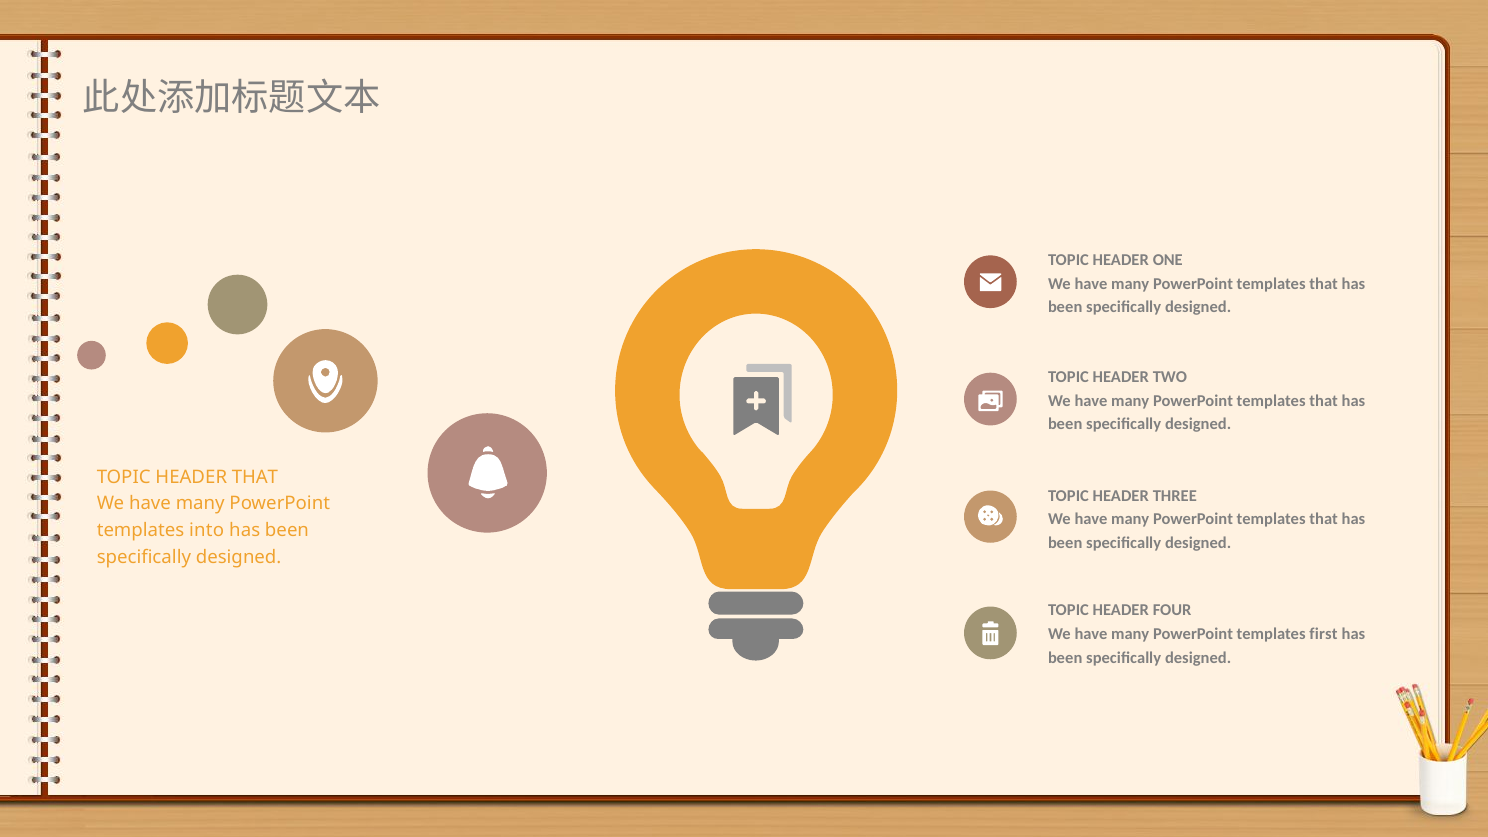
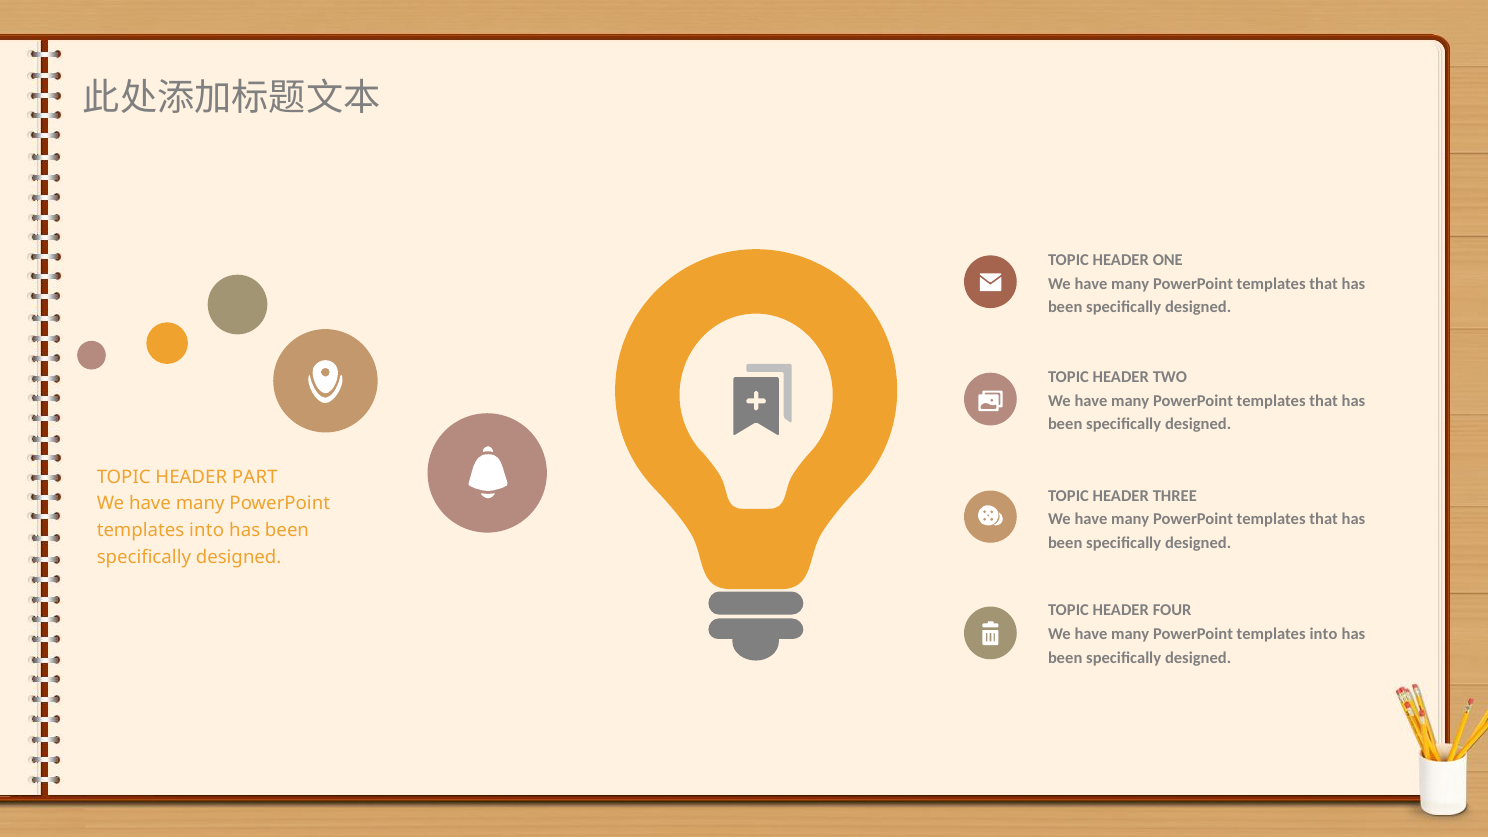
HEADER THAT: THAT -> PART (255, 477)
first: first -> into (1323, 634)
